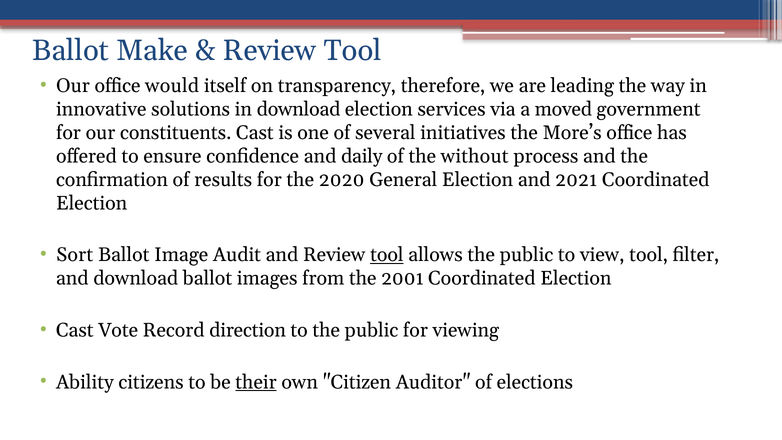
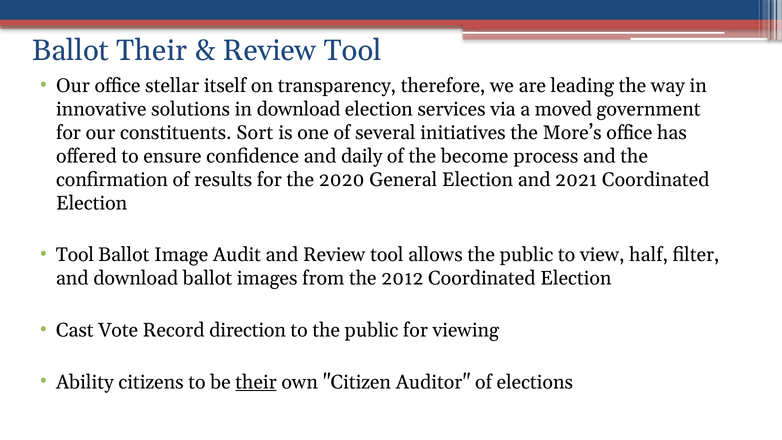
Ballot Make: Make -> Their (152, 51)
would: would -> stellar (172, 86)
constituents Cast: Cast -> Sort (255, 133)
without: without -> become (475, 156)
Sort: Sort -> Tool (75, 255)
tool underline: present -> none (387, 255)
view tool: tool -> half (649, 255)
2001: 2001 -> 2012 (402, 278)
